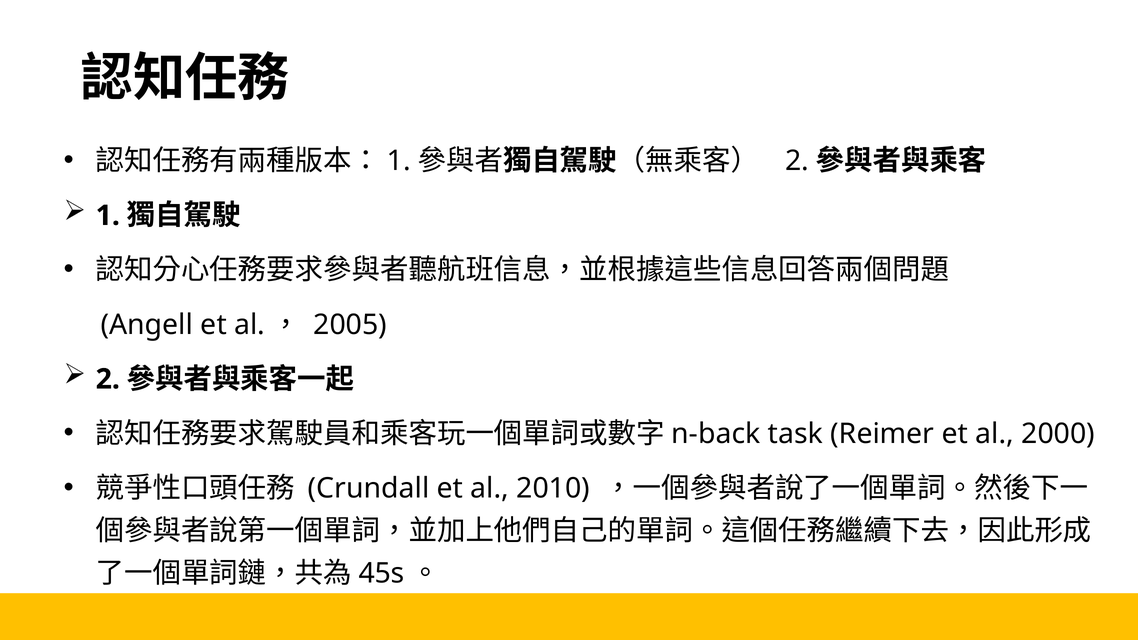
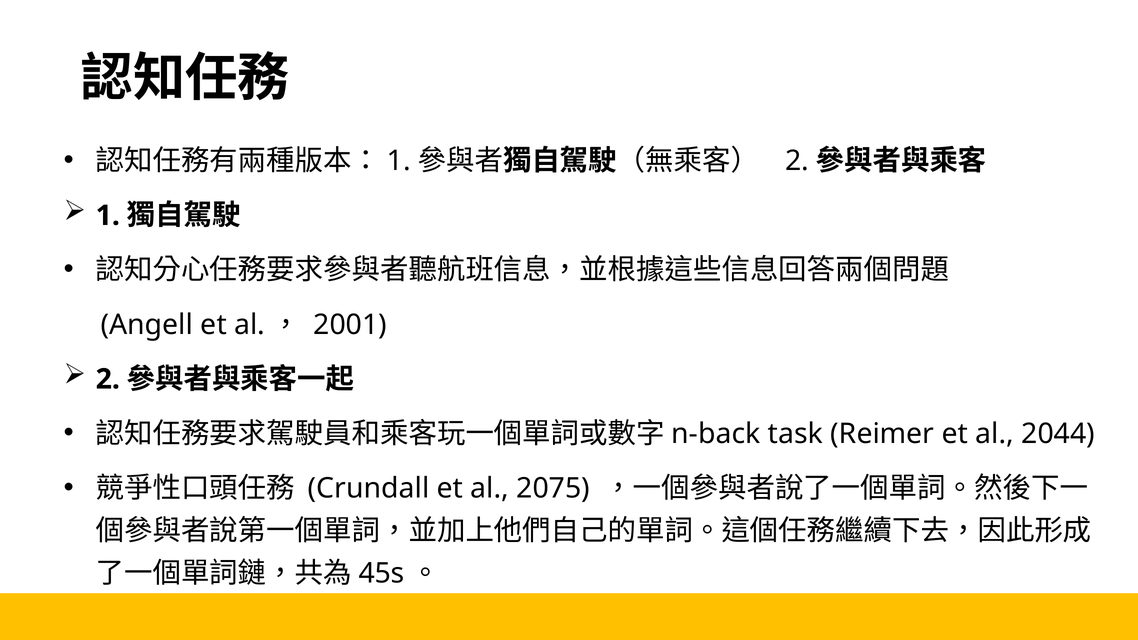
2005: 2005 -> 2001 (350, 325)
2000: 2000 -> 2044 (1058, 434)
2010: 2010 -> 2075 (553, 488)
